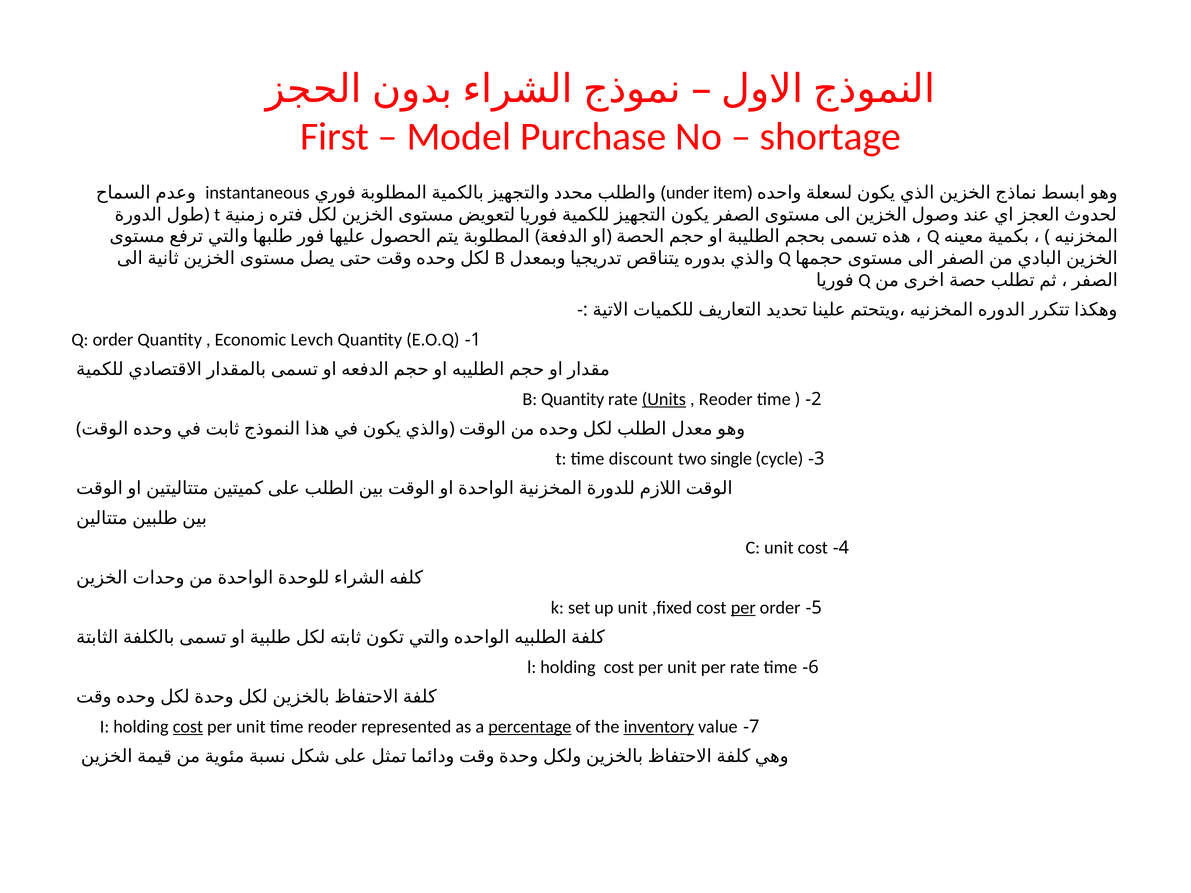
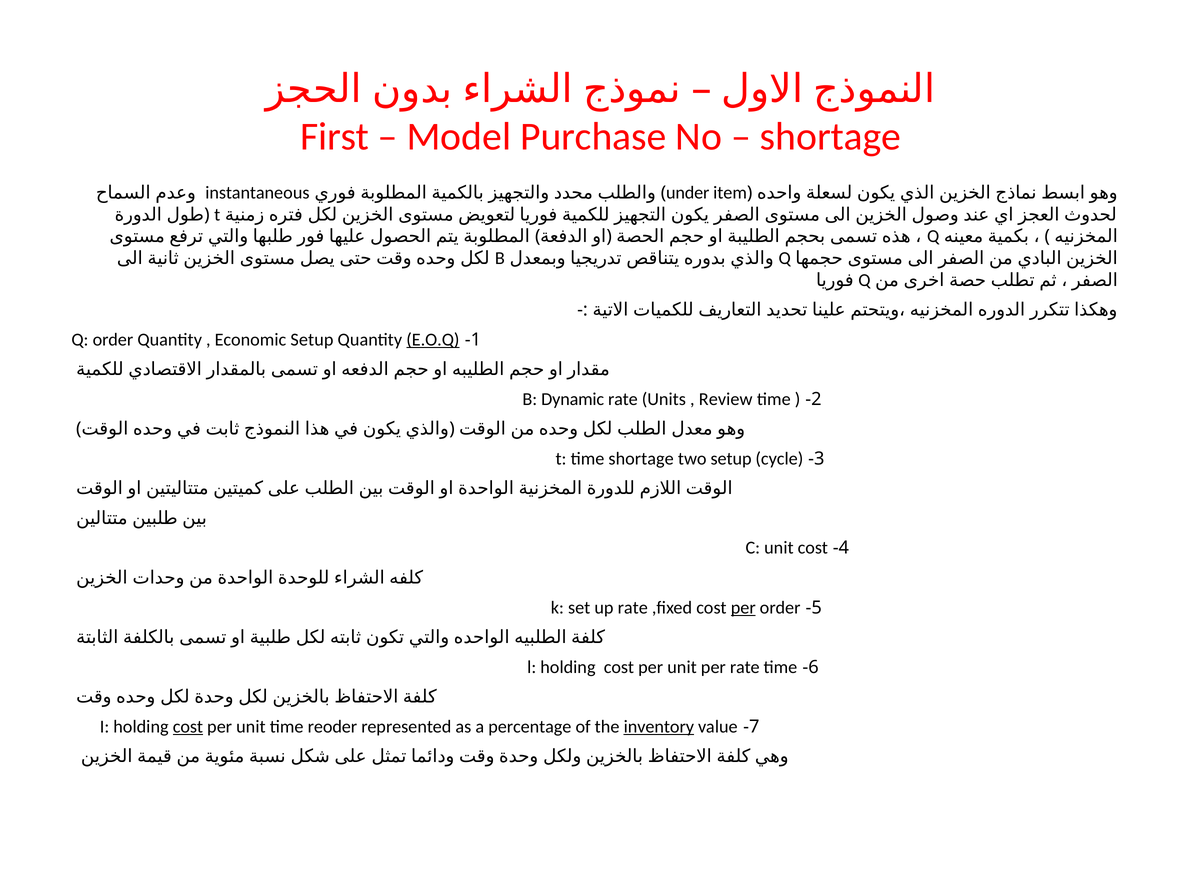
Economic Levch: Levch -> Setup (312, 340)
E.O.Q underline: none -> present (433, 340)
B Quantity: Quantity -> Dynamic (573, 399)
Units underline: present -> none (664, 399)
Reoder: Reoder -> Review (726, 399)
time discount: discount -> shortage (641, 459)
two single: single -> setup (731, 459)
up unit: unit -> rate (633, 608)
percentage underline: present -> none (530, 727)
